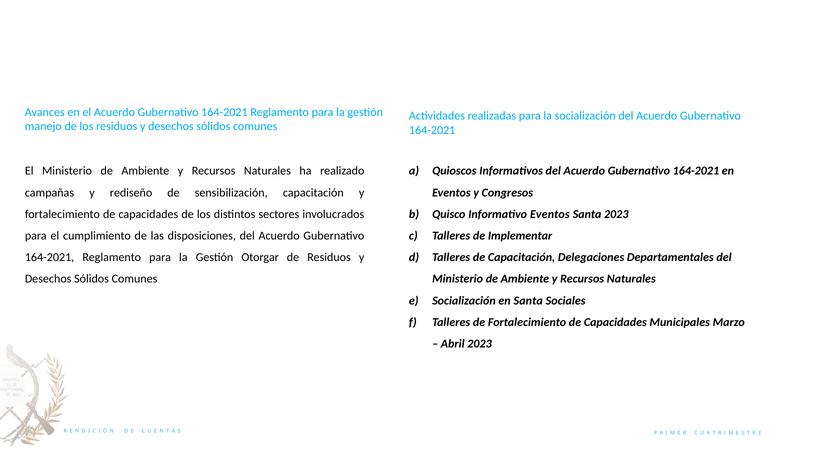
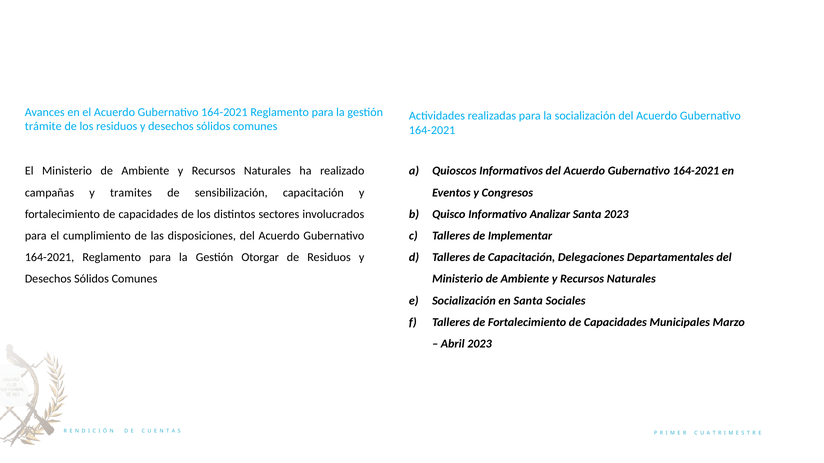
manejo: manejo -> trámite (43, 127)
rediseño: rediseño -> tramites (131, 193)
Informativo Eventos: Eventos -> Analizar (550, 214)
